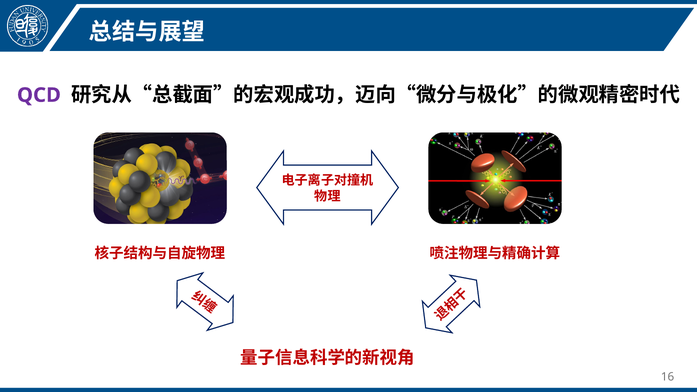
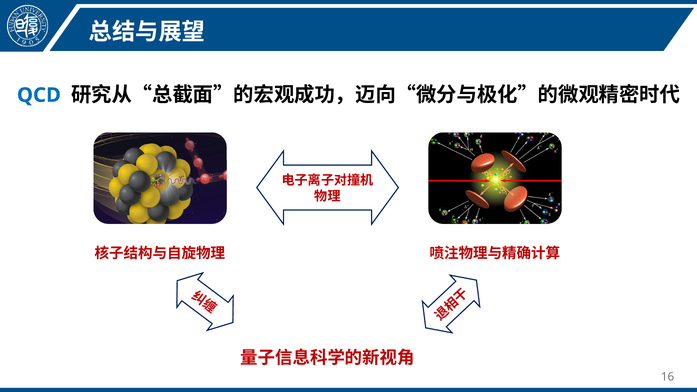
QCD colour: purple -> blue (39, 95)
